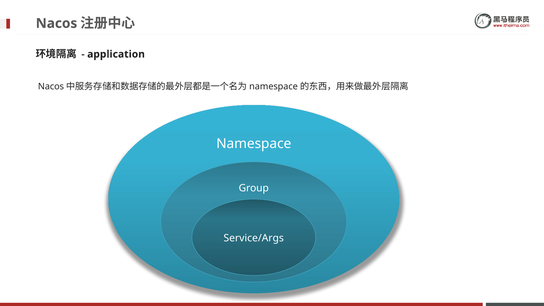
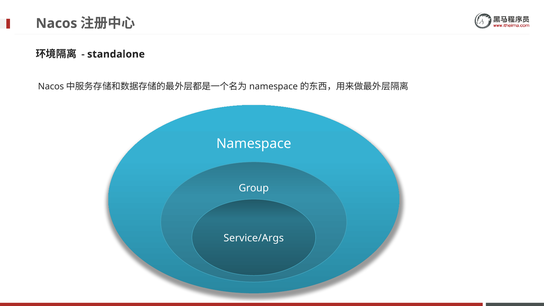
application: application -> standalone (116, 54)
